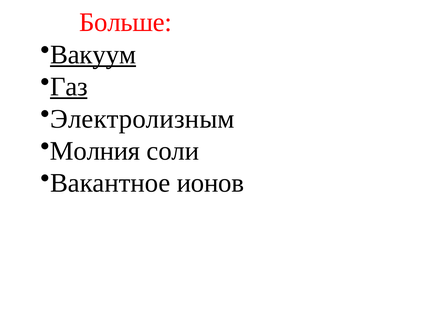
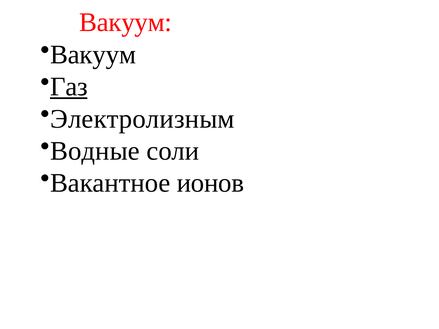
Больше: Больше -> Вакуум (126, 22)
Вакуум underline: present -> none (93, 55)
Молния: Молния -> Водные (95, 151)
